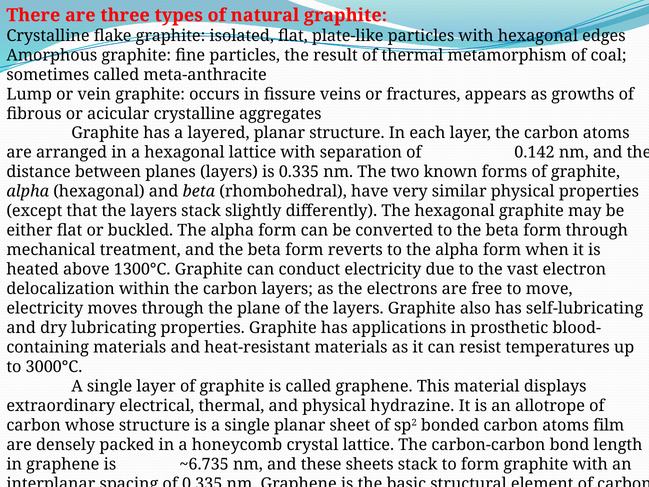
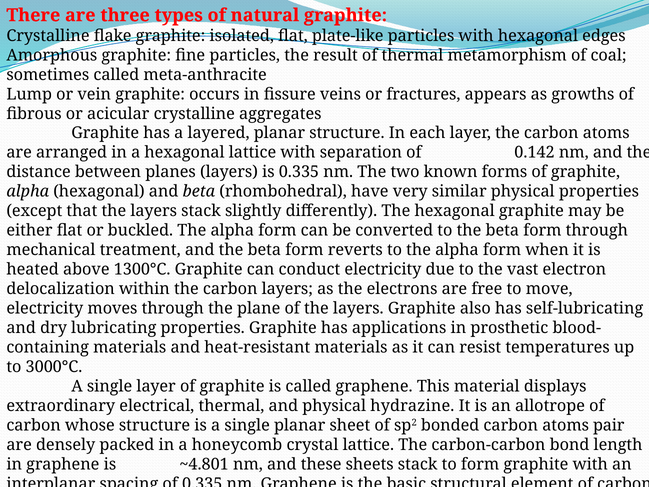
film: film -> pair (609, 425)
~6.735: ~6.735 -> ~4.801 (204, 464)
